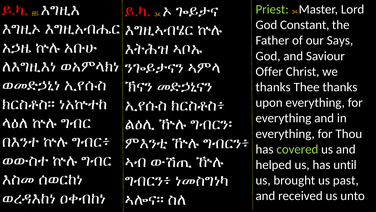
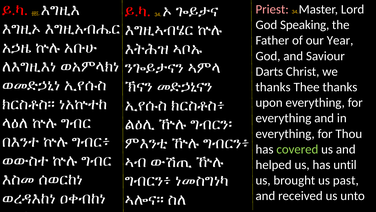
Priest colour: light green -> pink (272, 9)
Constant: Constant -> Speaking (305, 25)
Says: Says -> Year (340, 40)
Offer: Offer -> Darts (269, 71)
